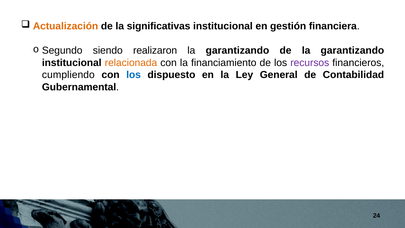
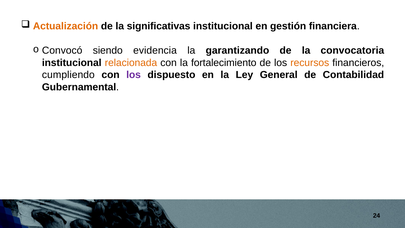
Segundo: Segundo -> Convocó (62, 51)
realizaron: realizaron -> evidencia (155, 51)
de la garantizando: garantizando -> convocatoria (352, 51)
financiamiento: financiamiento -> fortalecimiento (224, 63)
recursos colour: purple -> orange (310, 63)
los colour: blue -> purple (134, 75)
